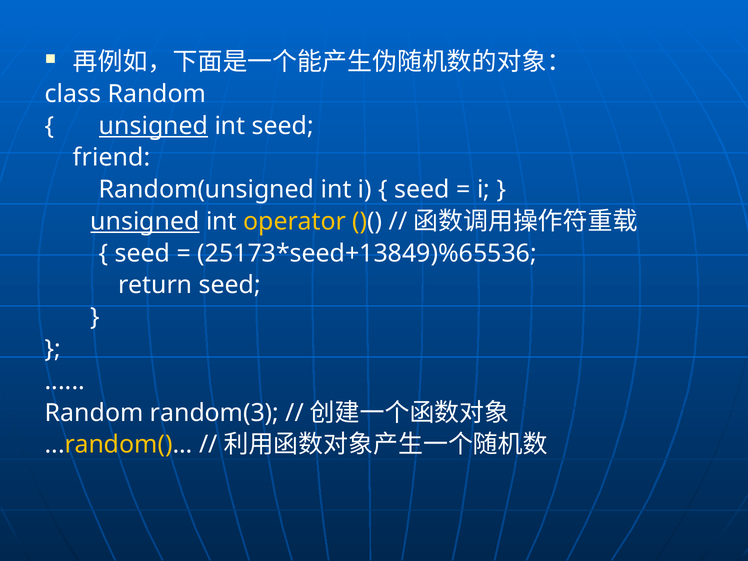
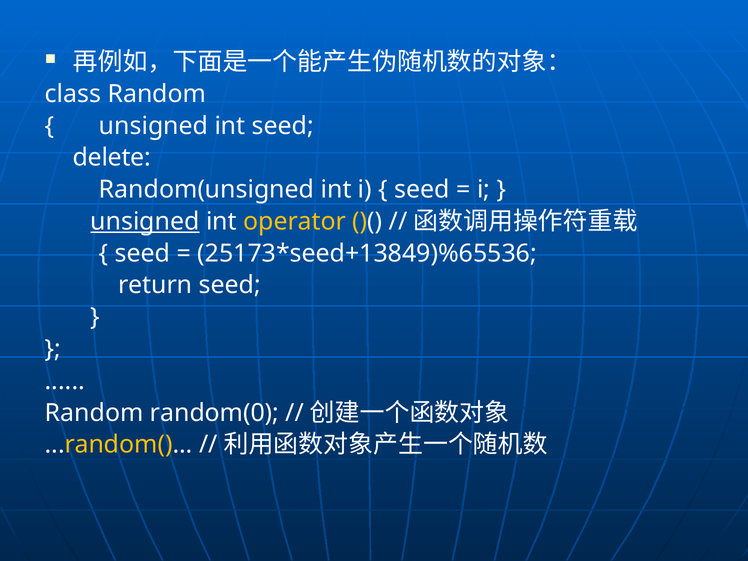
unsigned underline: present -> none (154, 126)
friend: friend -> delete (112, 158)
random(3: random(3 -> random(0 (214, 413)
